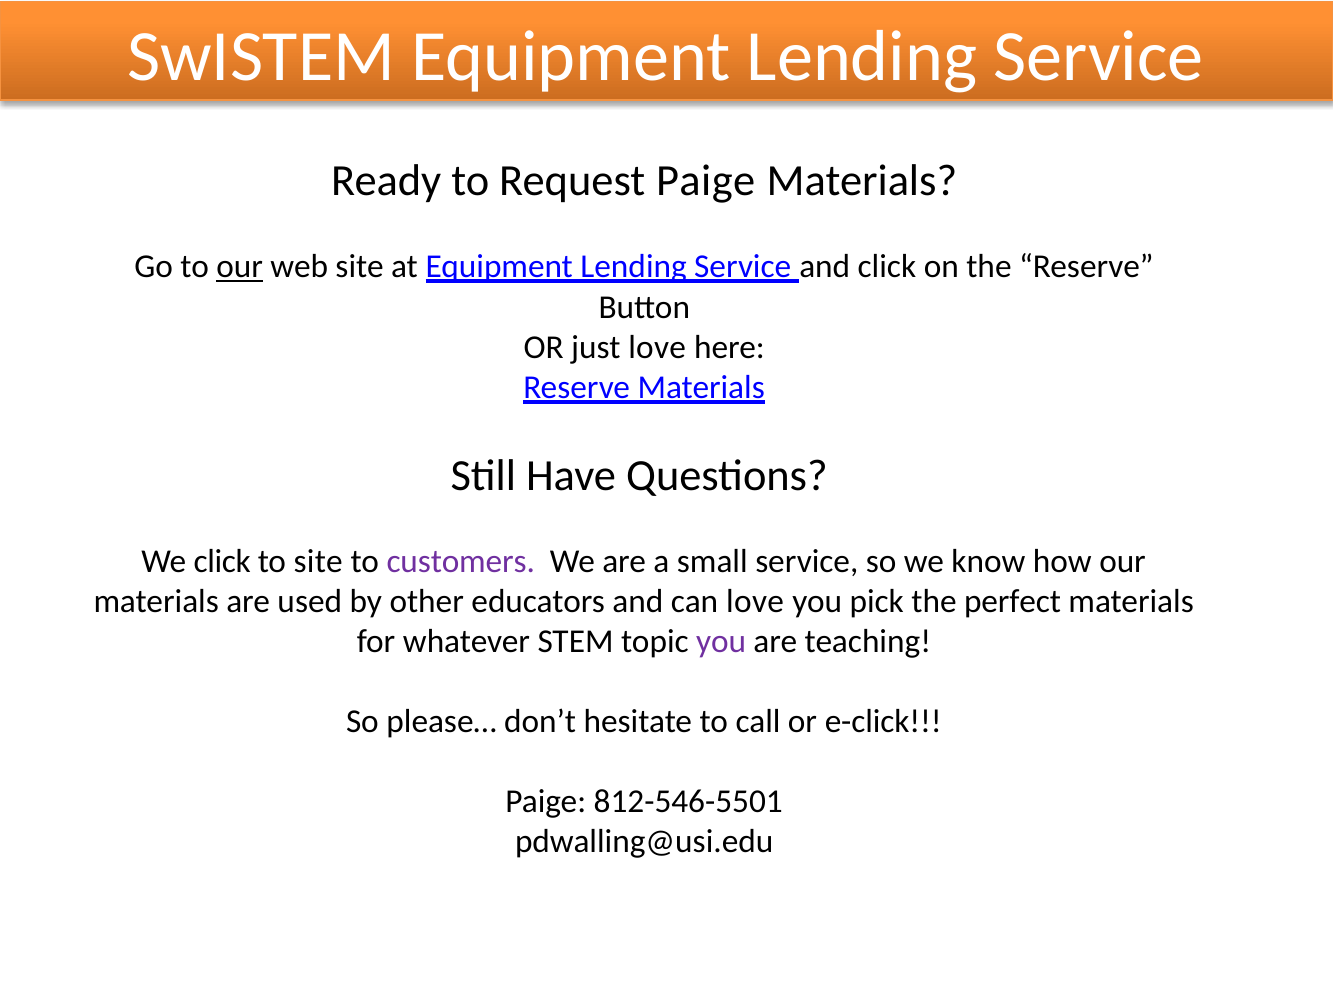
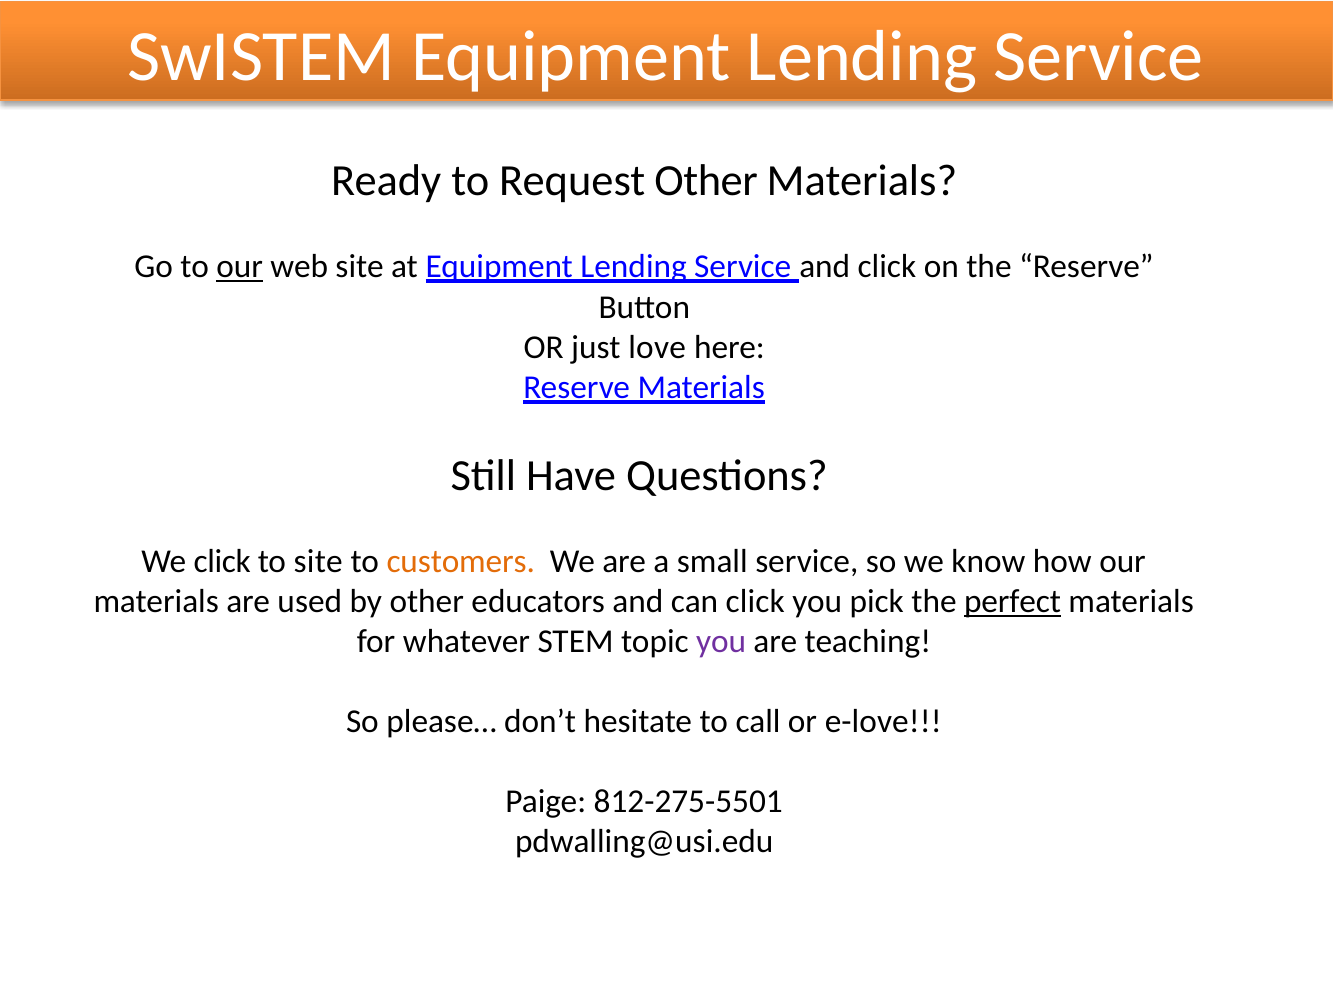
Request Paige: Paige -> Other (706, 181)
customers colour: purple -> orange (461, 561)
can love: love -> click (755, 601)
perfect underline: none -> present (1013, 601)
e-click: e-click -> e-love (883, 721)
812-546-5501: 812-546-5501 -> 812-275-5501 (688, 801)
